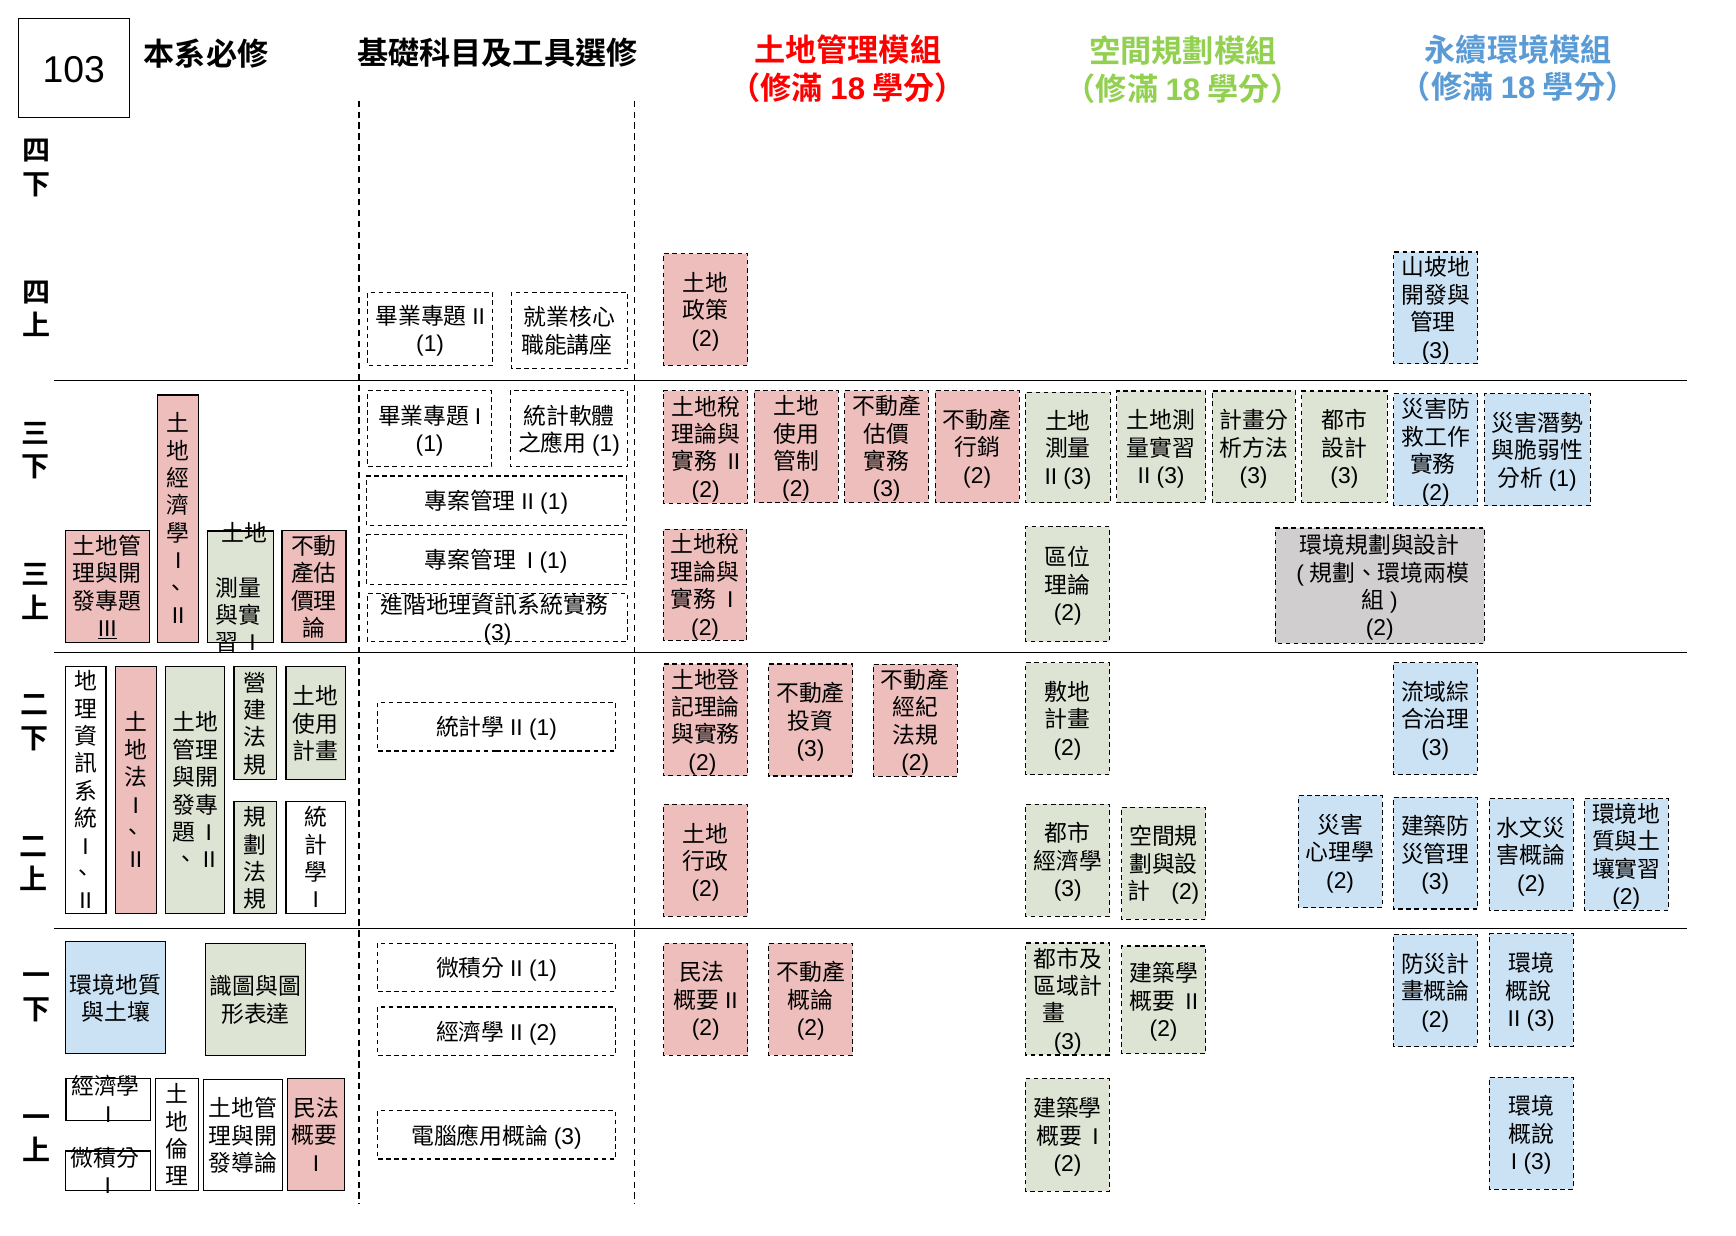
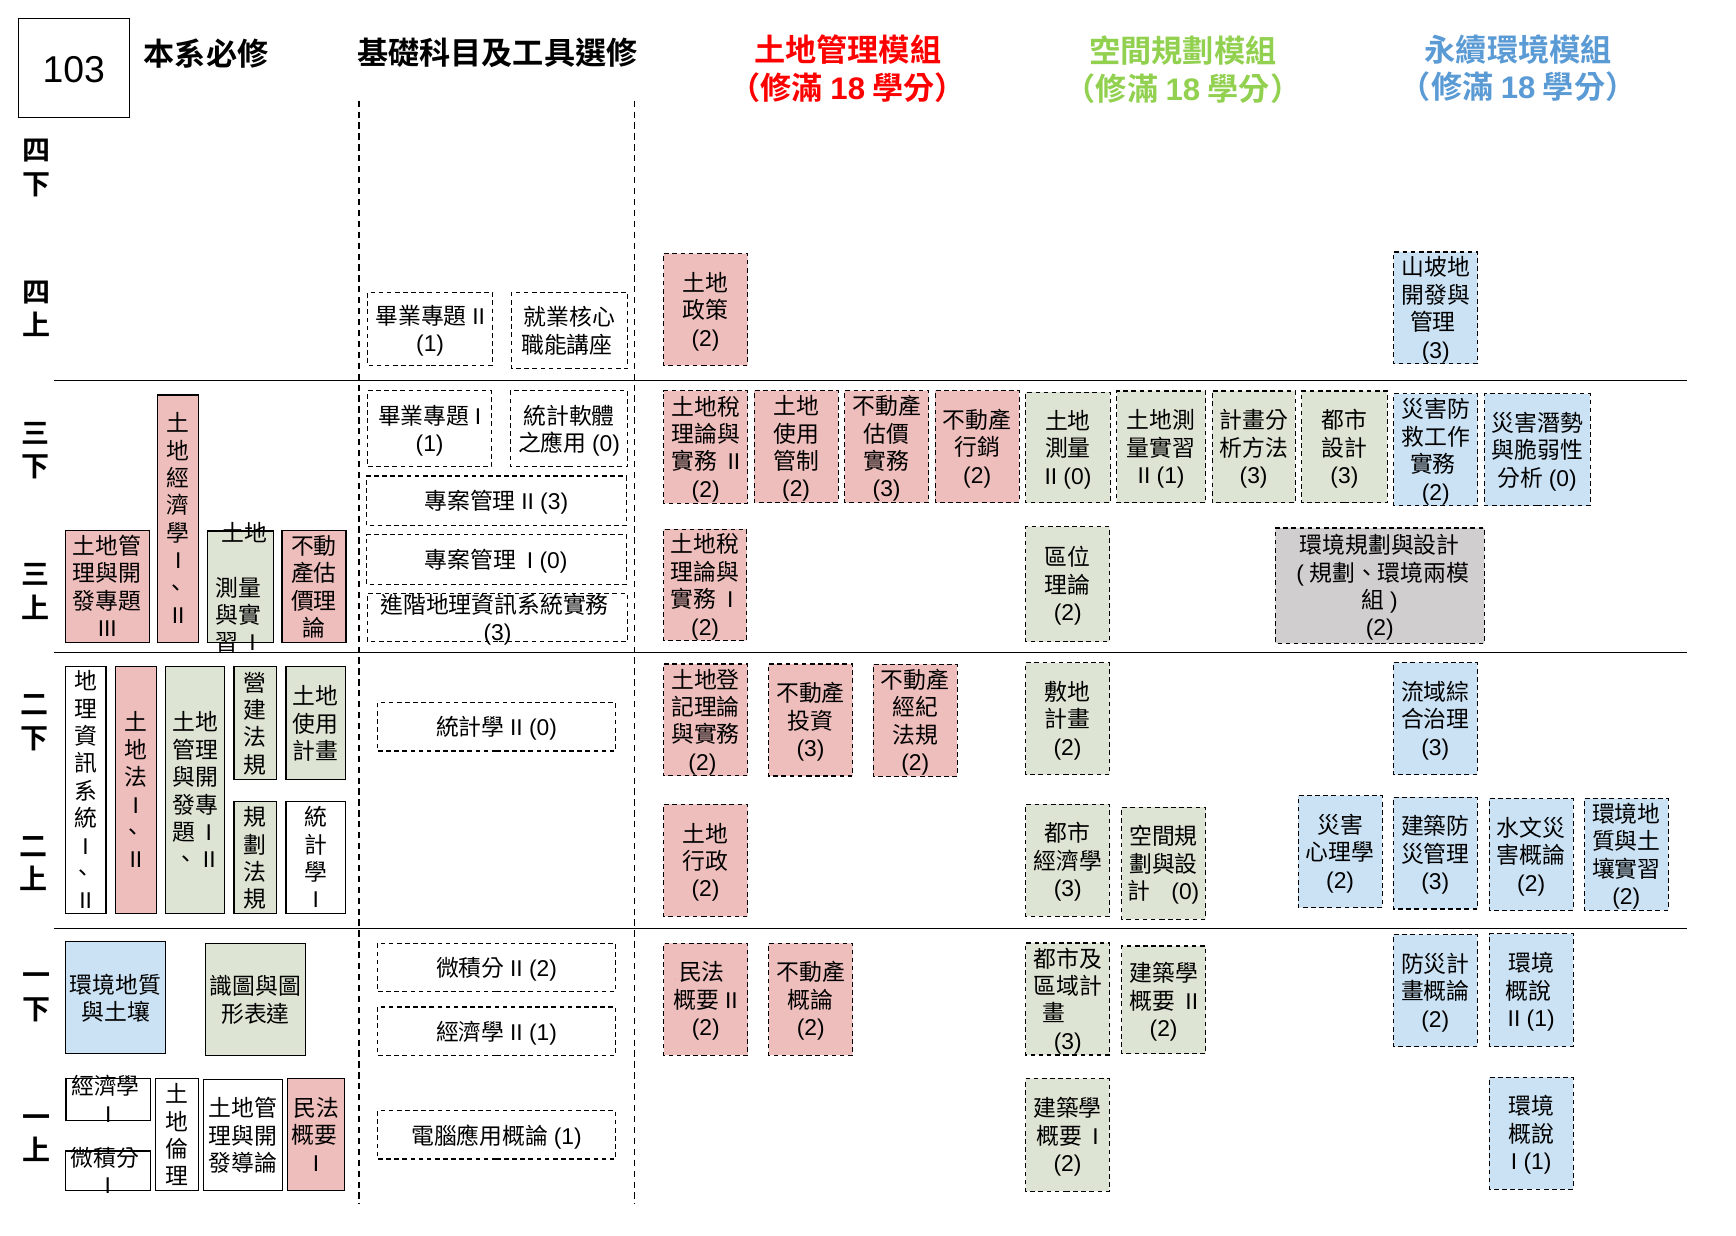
1: 1 -> 0 (606, 444)
3: 3 -> 1 (1171, 476)
3: 3 -> 0 (1077, 476)
1: 1 -> 0 (1563, 479)
1: 1 -> 3 (554, 502)
1: 1 -> 0 (554, 561)
III underline: present -> none (107, 629)
1: 1 -> 0 (543, 728)
2: 2 -> 0 (1185, 892)
1: 1 -> 2 (543, 969)
3: 3 -> 1 (1541, 1019)
2: 2 -> 1 (543, 1033)
3: 3 -> 1 (568, 1136)
3: 3 -> 1 (1538, 1162)
